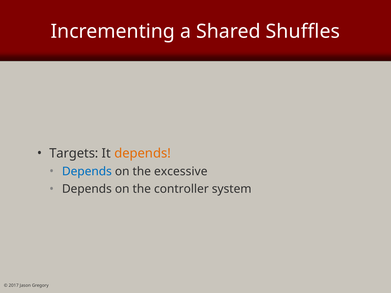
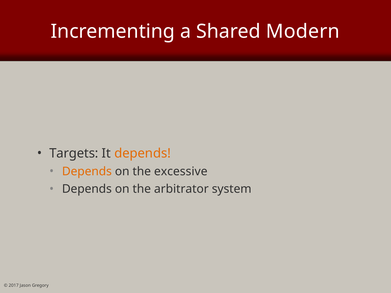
Shuffles: Shuffles -> Modern (303, 31)
Depends colour: blue -> orange (87, 172)
controller: controller -> arbitrator (181, 189)
